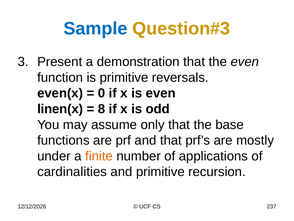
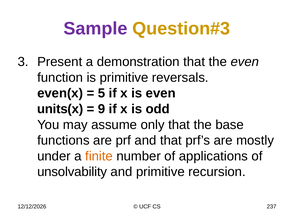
Sample colour: blue -> purple (95, 28)
0: 0 -> 5 (102, 93)
linen(x: linen(x -> units(x (60, 109)
8: 8 -> 9 (102, 109)
cardinalities: cardinalities -> unsolvability (72, 171)
